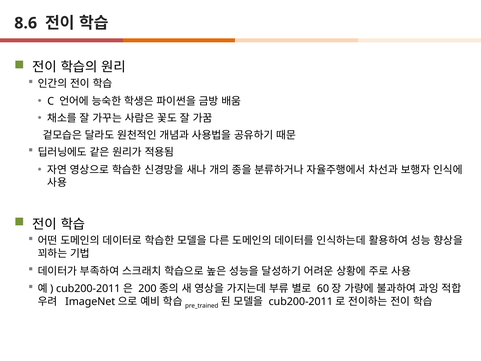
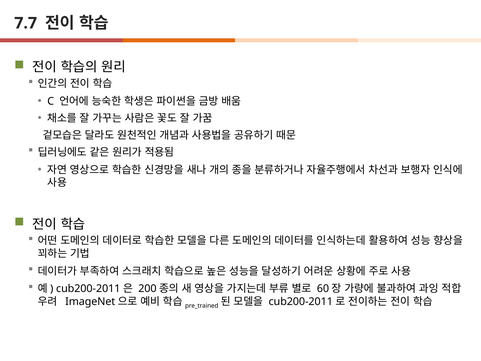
8.6: 8.6 -> 7.7 (26, 23)
